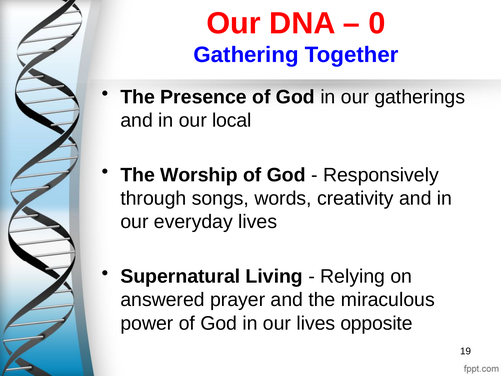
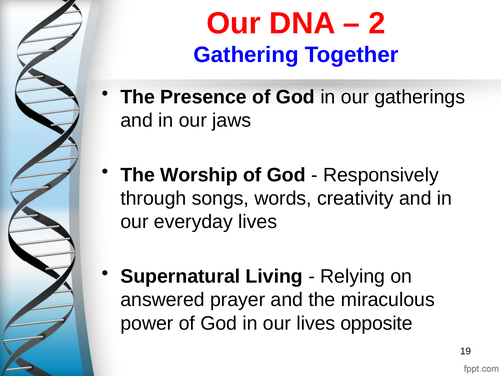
0: 0 -> 2 (377, 24)
local: local -> jaws (232, 120)
